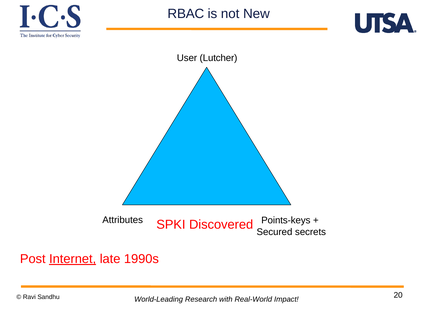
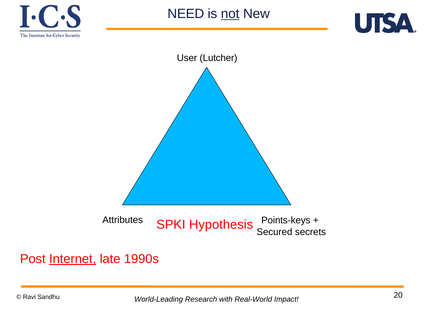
RBAC: RBAC -> NEED (186, 14)
not underline: none -> present (230, 14)
Discovered: Discovered -> Hypothesis (221, 225)
